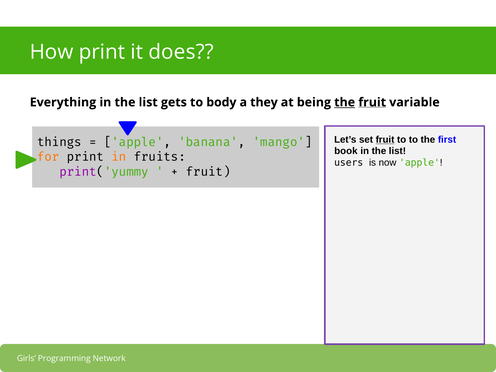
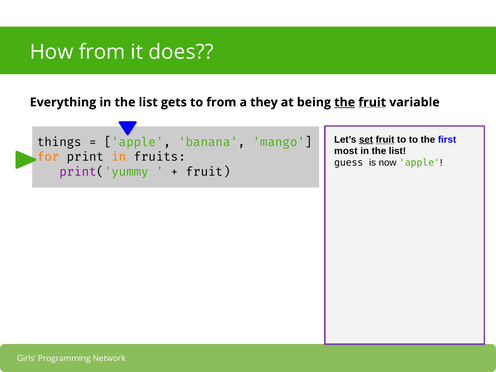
How print: print -> from (102, 52)
to body: body -> from (221, 102)
set underline: none -> present (366, 140)
book: book -> most (346, 151)
users: users -> guess (349, 163)
